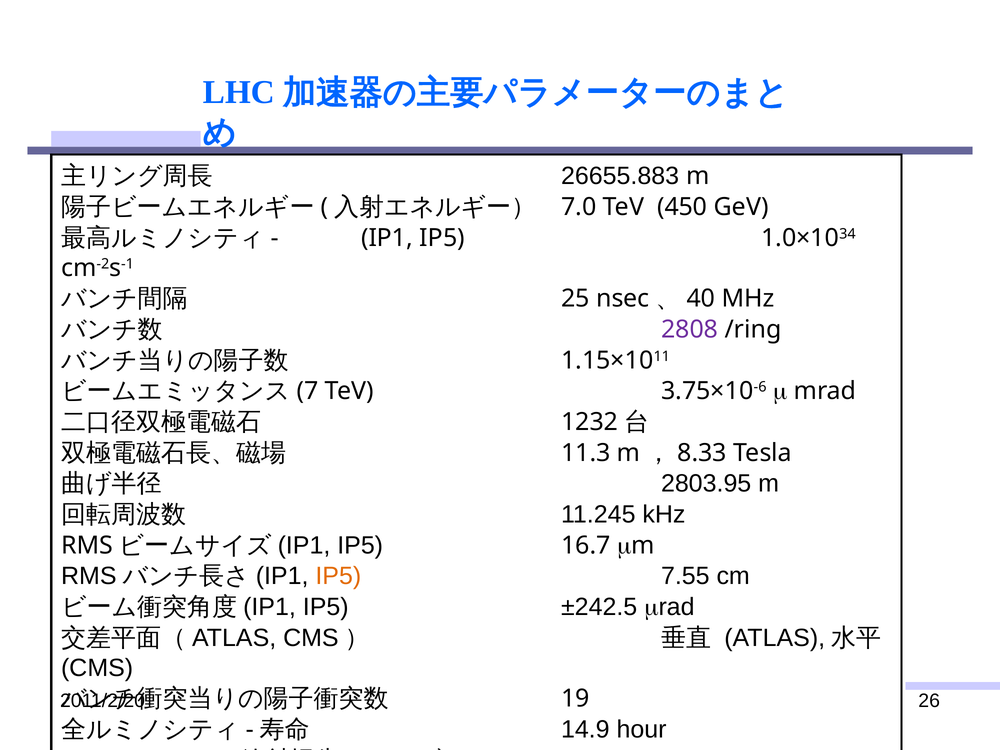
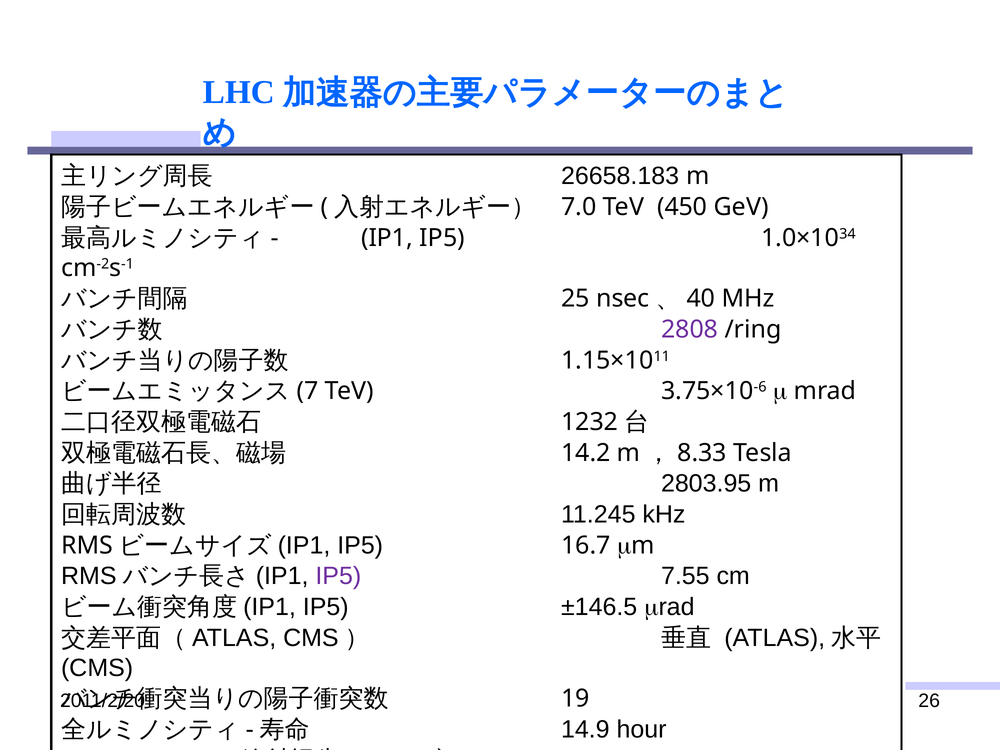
26655.883: 26655.883 -> 26658.183 (620, 176)
11.3: 11.3 -> 14.2 (586, 453)
IP5 colour: orange -> purple (338, 576)
±242.5: ±242.5 -> ±146.5 (599, 607)
